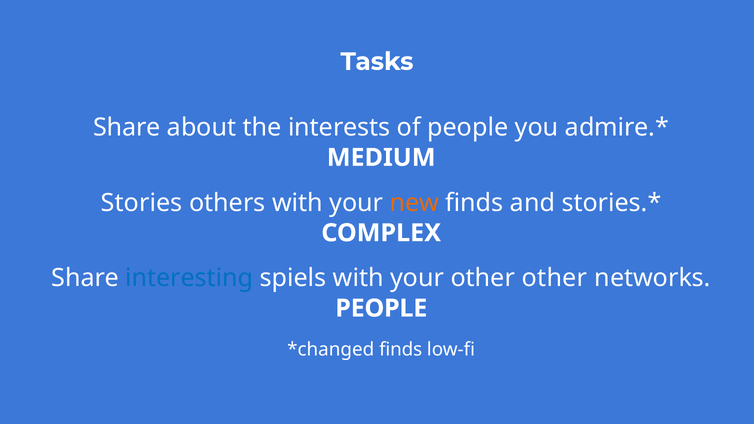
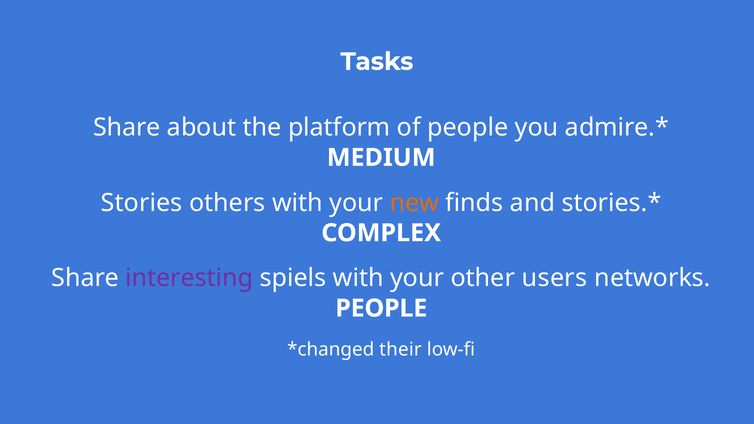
interests: interests -> platform (339, 127)
interesting colour: blue -> purple (189, 278)
other other: other -> users (555, 278)
finds: finds -> their (400, 349)
